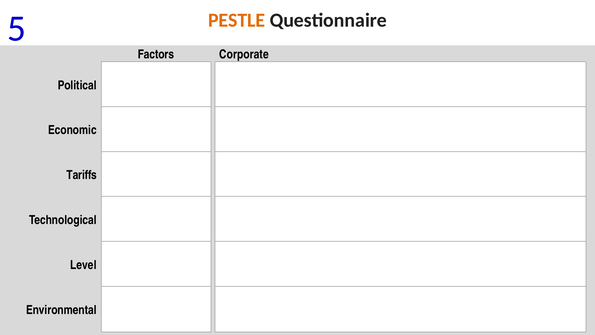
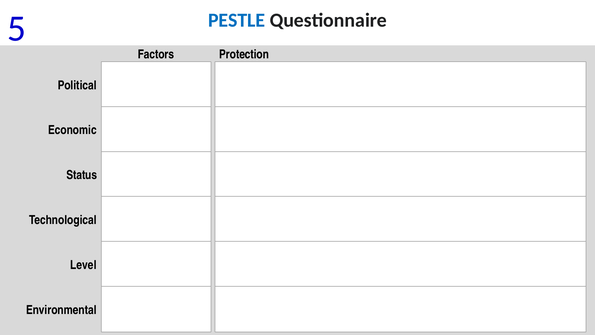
PESTLE colour: orange -> blue (237, 20)
Corporate: Corporate -> Protection (244, 54)
Tariffs: Tariffs -> Status (82, 175)
